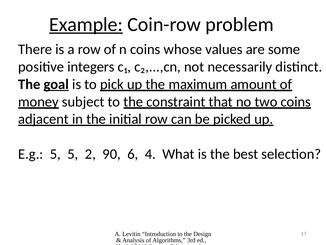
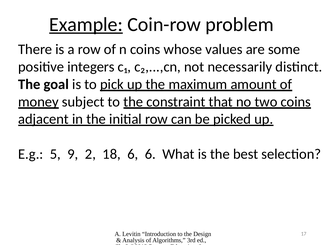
goal underline: present -> none (56, 84)
5 5: 5 -> 9 (73, 154)
90: 90 -> 18 (112, 154)
6 4: 4 -> 6 (150, 154)
